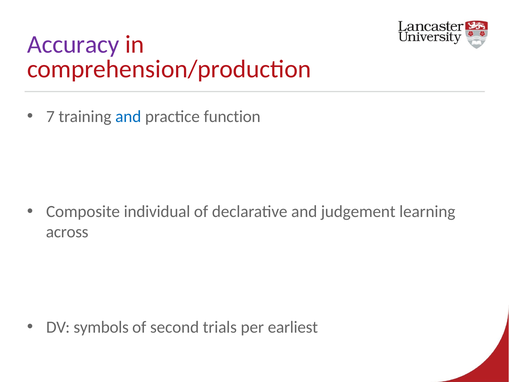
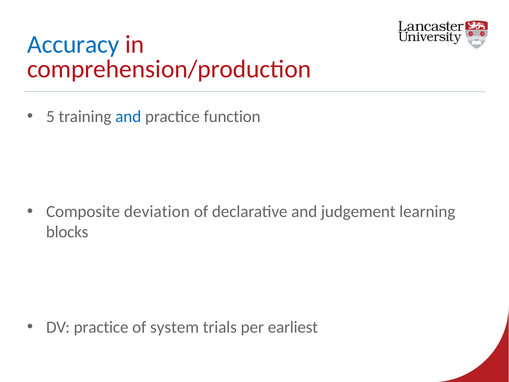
Accuracy colour: purple -> blue (73, 44)
7: 7 -> 5 (50, 117)
individual: individual -> deviation (157, 212)
across: across -> blocks (67, 232)
DV symbols: symbols -> practice (101, 327)
second: second -> system (175, 327)
